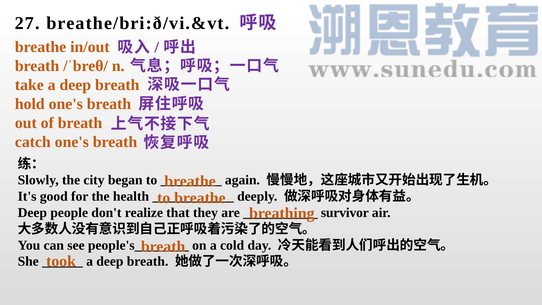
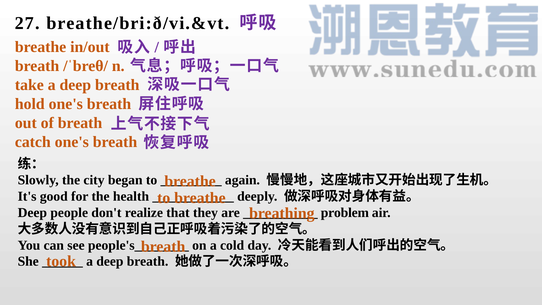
survivor: survivor -> problem (345, 213)
